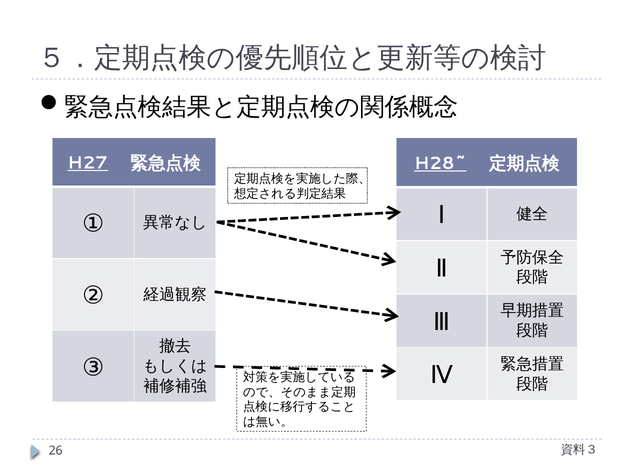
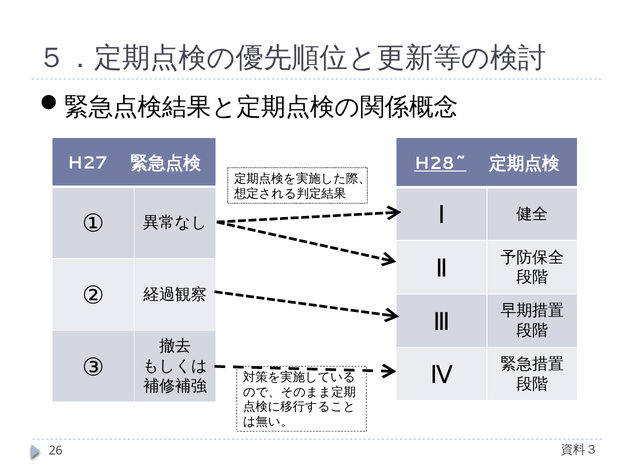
H27 underline: present -> none (88, 163)
